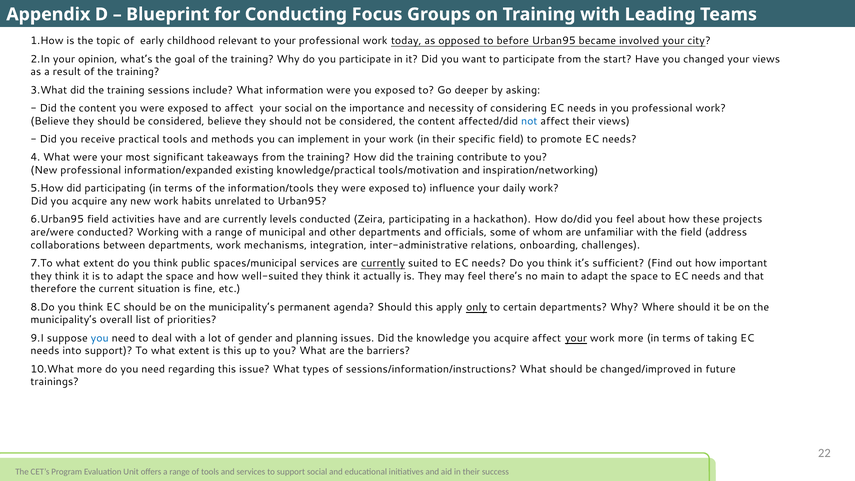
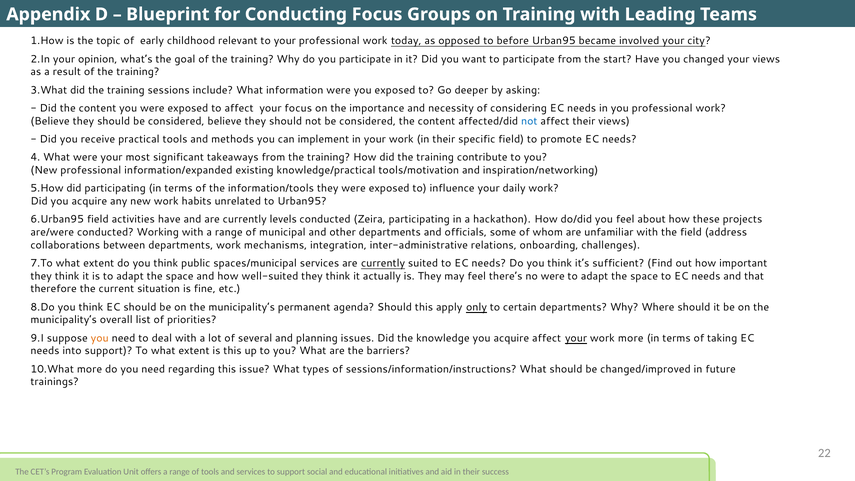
your social: social -> focus (298, 108)
no main: main -> were (553, 276)
you colour: blue -> orange (100, 338)
gender: gender -> several (255, 338)
